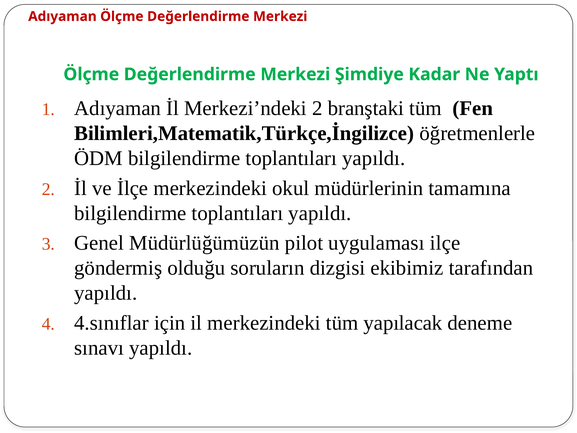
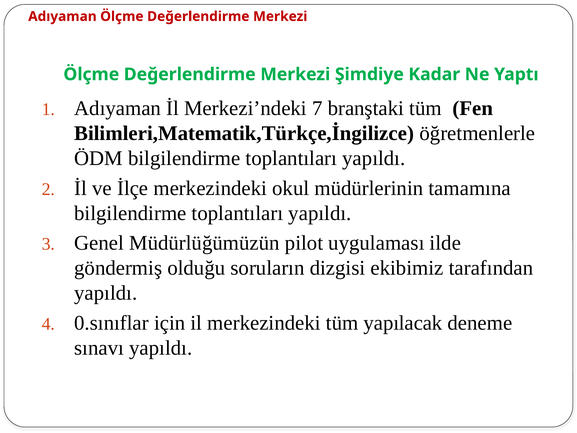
Merkezi’ndeki 2: 2 -> 7 (317, 108)
ilçe: ilçe -> ilde (445, 243)
4.sınıflar: 4.sınıflar -> 0.sınıflar (112, 323)
